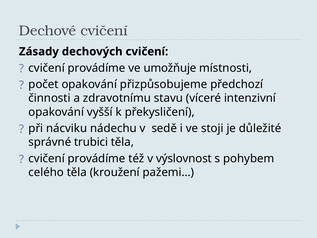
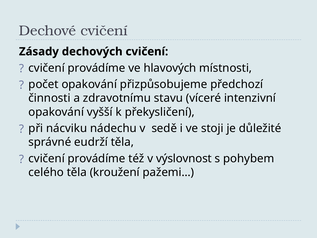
umožňuje: umožňuje -> hlavových (170, 68)
trubici: trubici -> eudrží (91, 142)
